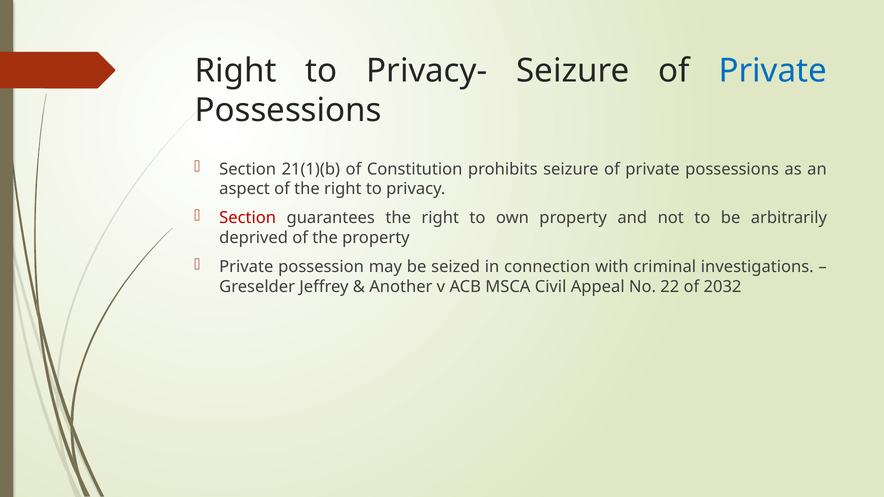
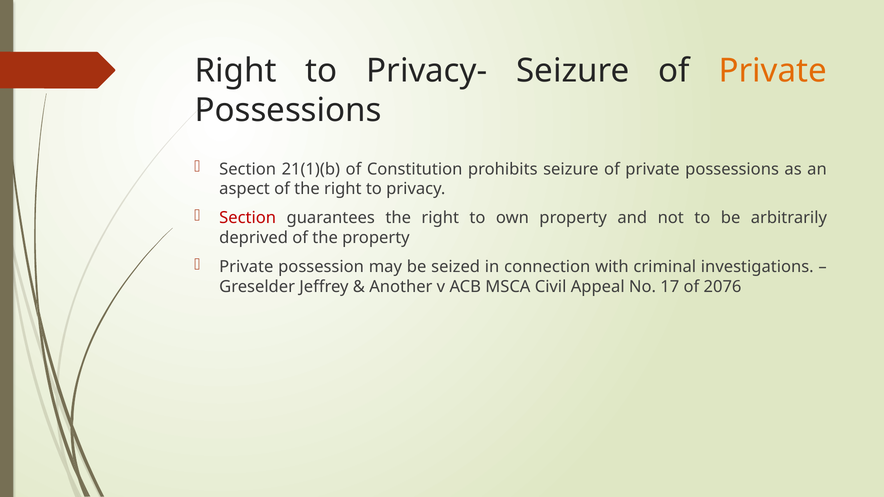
Private colour: blue -> orange (773, 71)
22: 22 -> 17 (670, 287)
2032: 2032 -> 2076 (723, 287)
